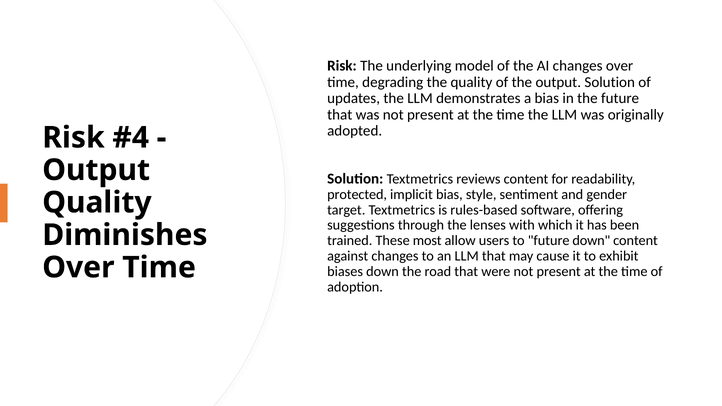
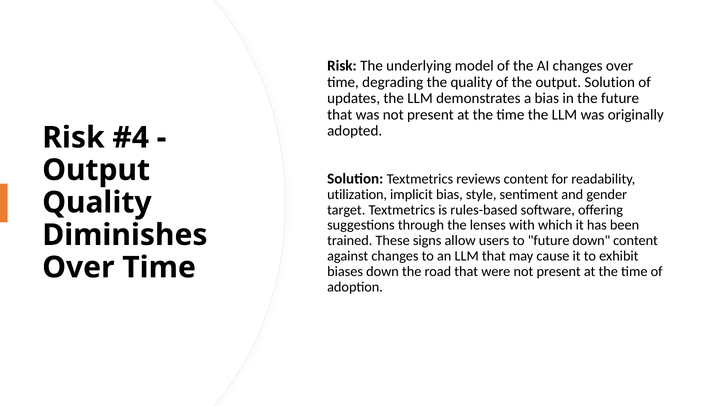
protected: protected -> utilization (357, 194)
most: most -> signs (427, 241)
